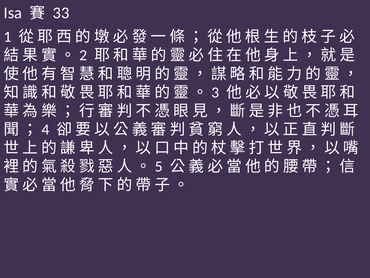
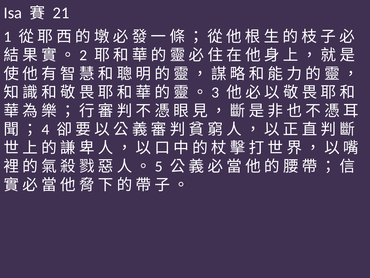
33: 33 -> 21 (61, 13)
